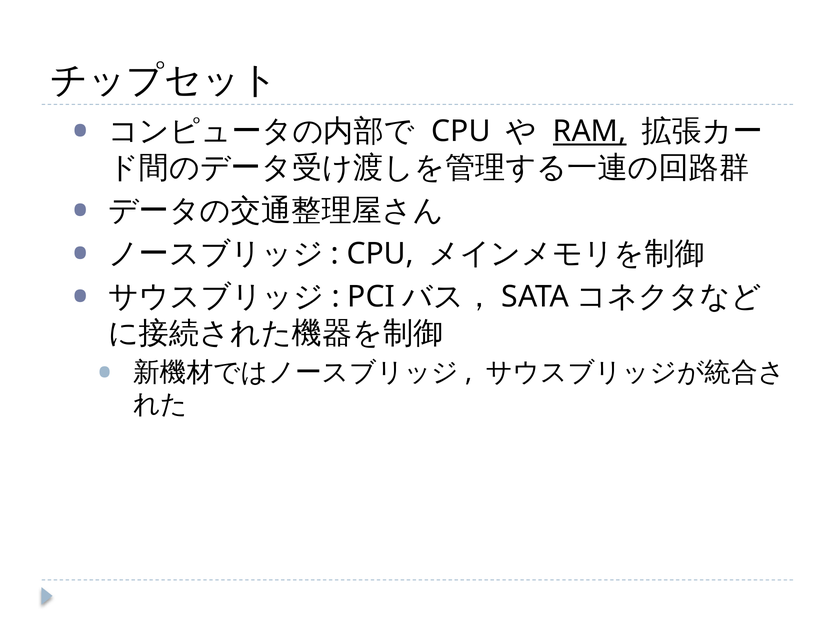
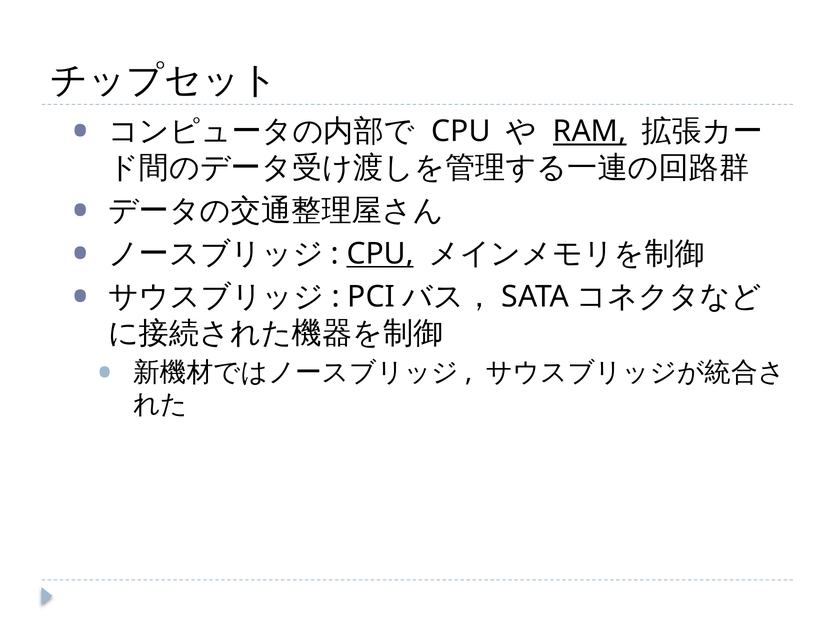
CPU underline: none -> present (380, 254)
